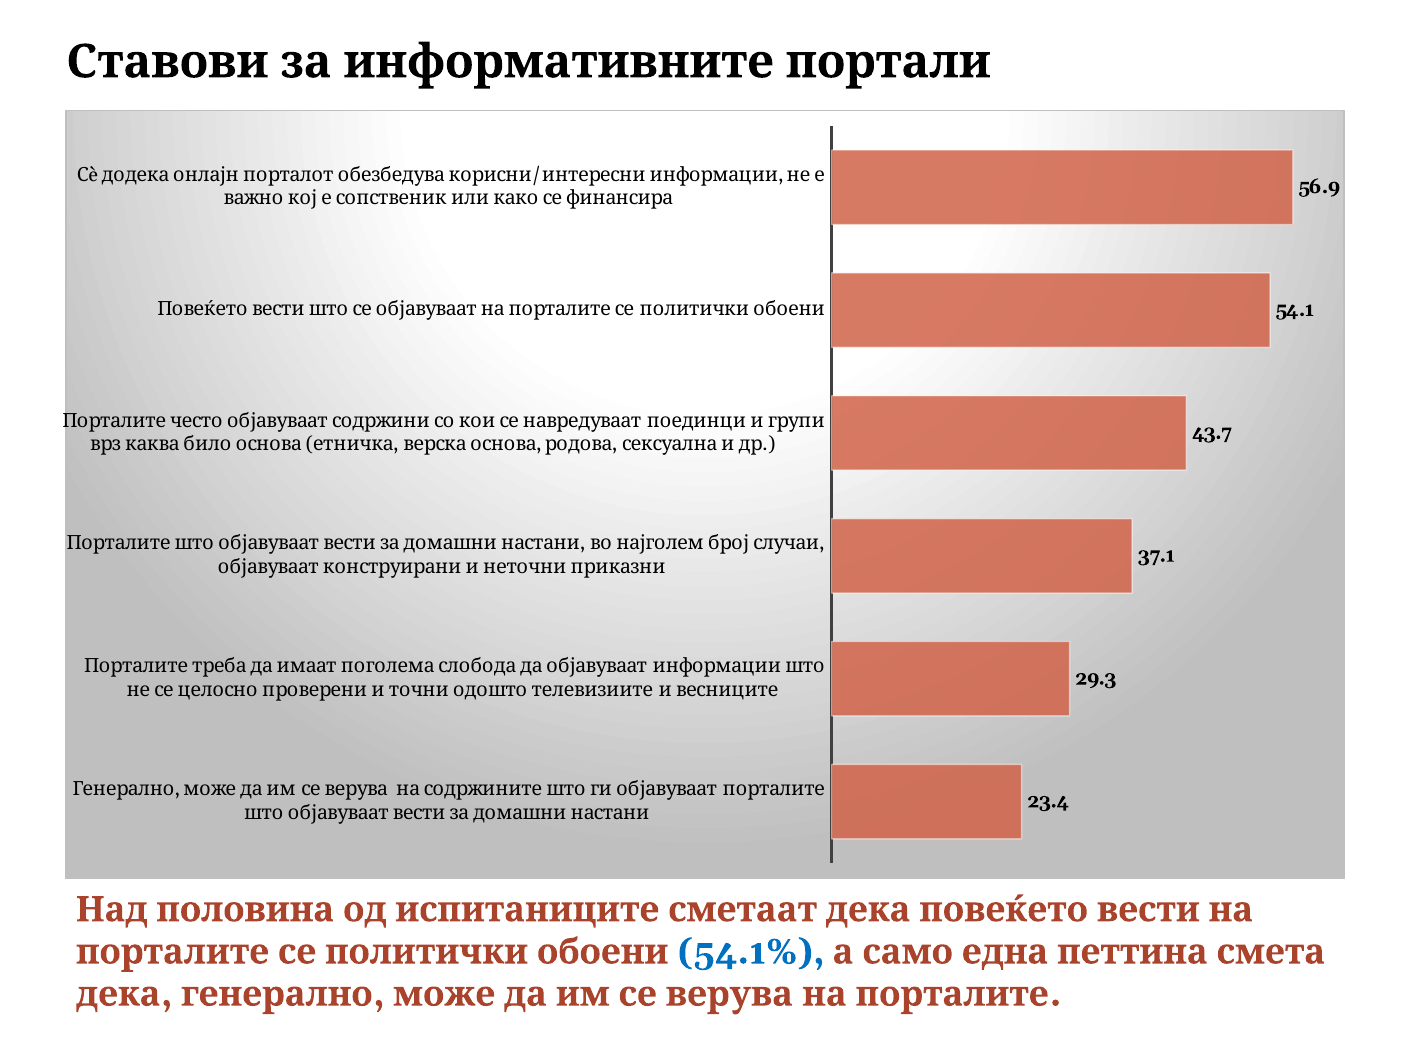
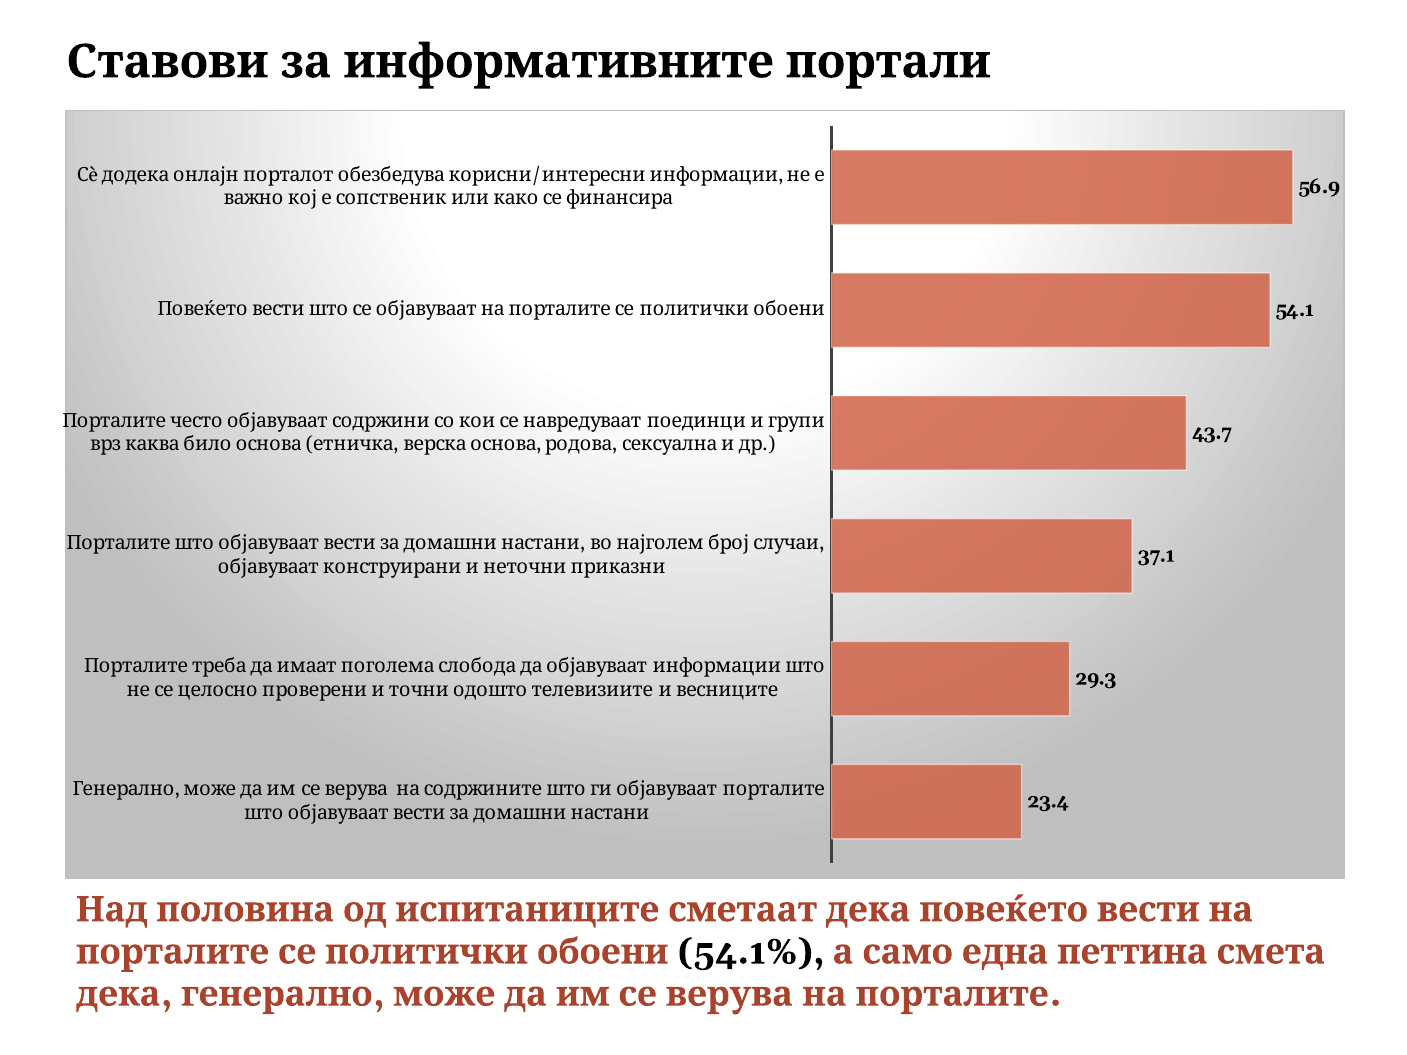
54.1% colour: blue -> black (751, 952)
